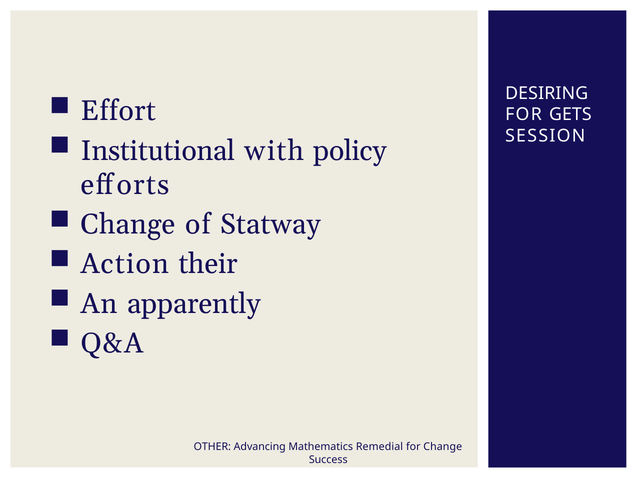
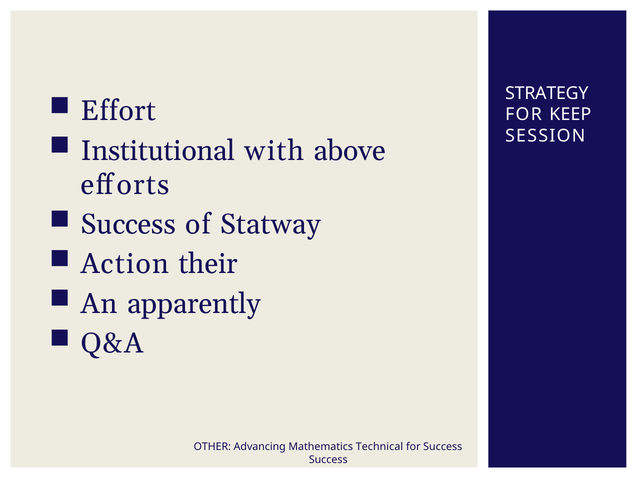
DESIRING: DESIRING -> STRATEGY (547, 93)
GETS: GETS -> KEEP (570, 115)
policy: policy -> above (350, 151)
Change: Change -> Success (128, 224)
Remedial: Remedial -> Technical (379, 447)
for Change: Change -> Success (443, 447)
